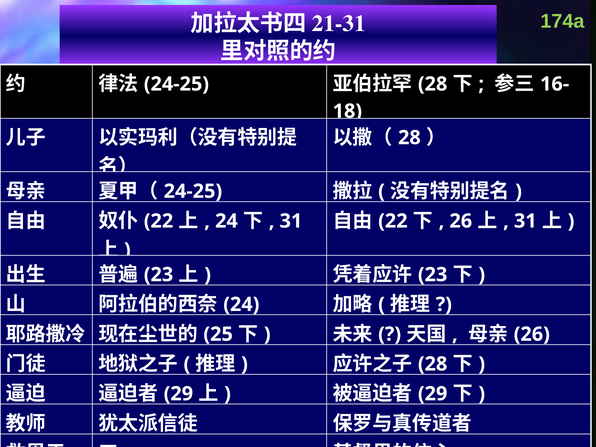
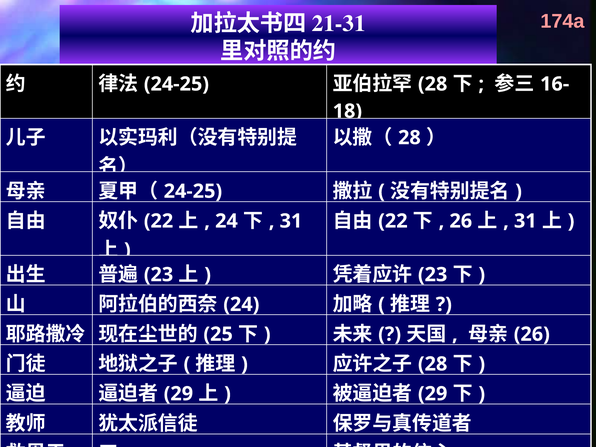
174a colour: light green -> pink (563, 21)
